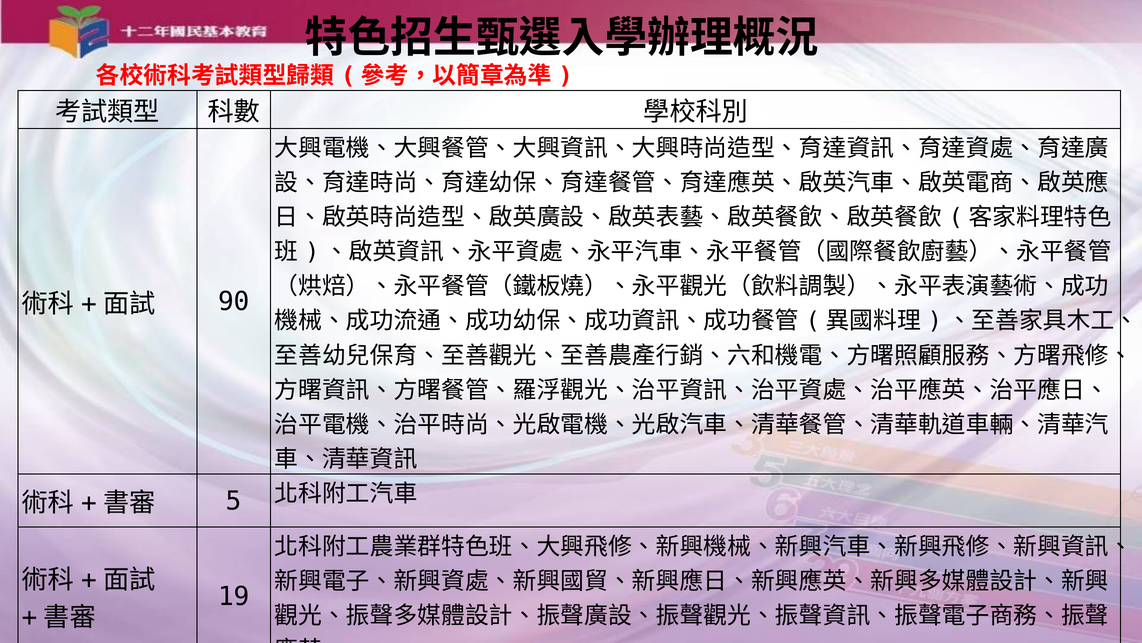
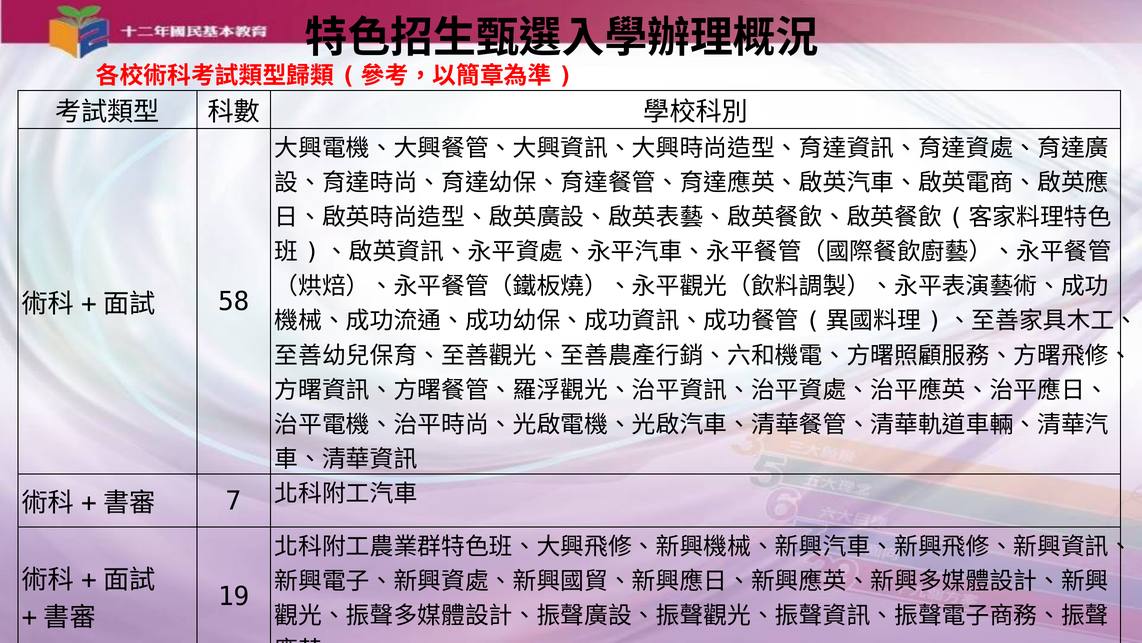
90: 90 -> 58 (234, 301)
5: 5 -> 7 (234, 501)
